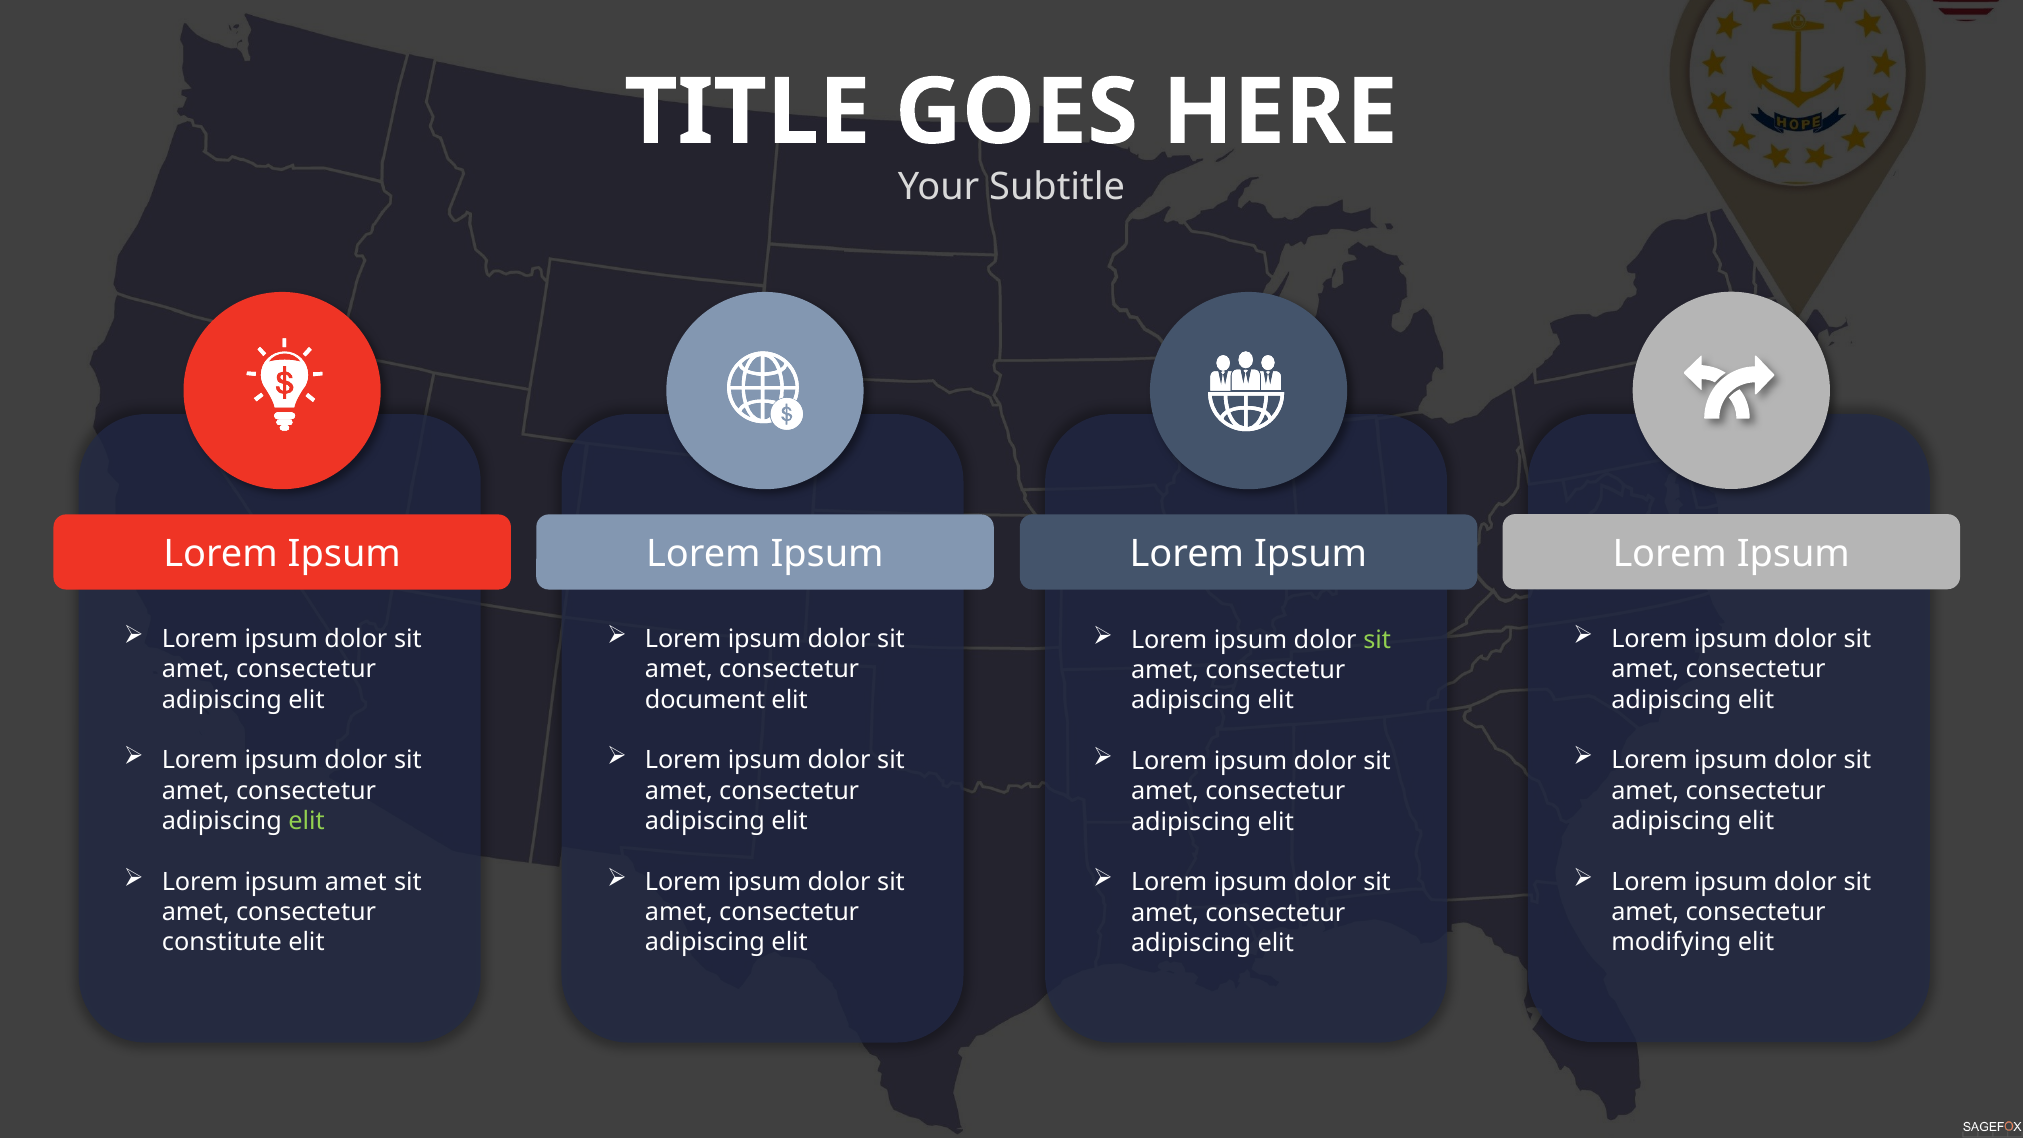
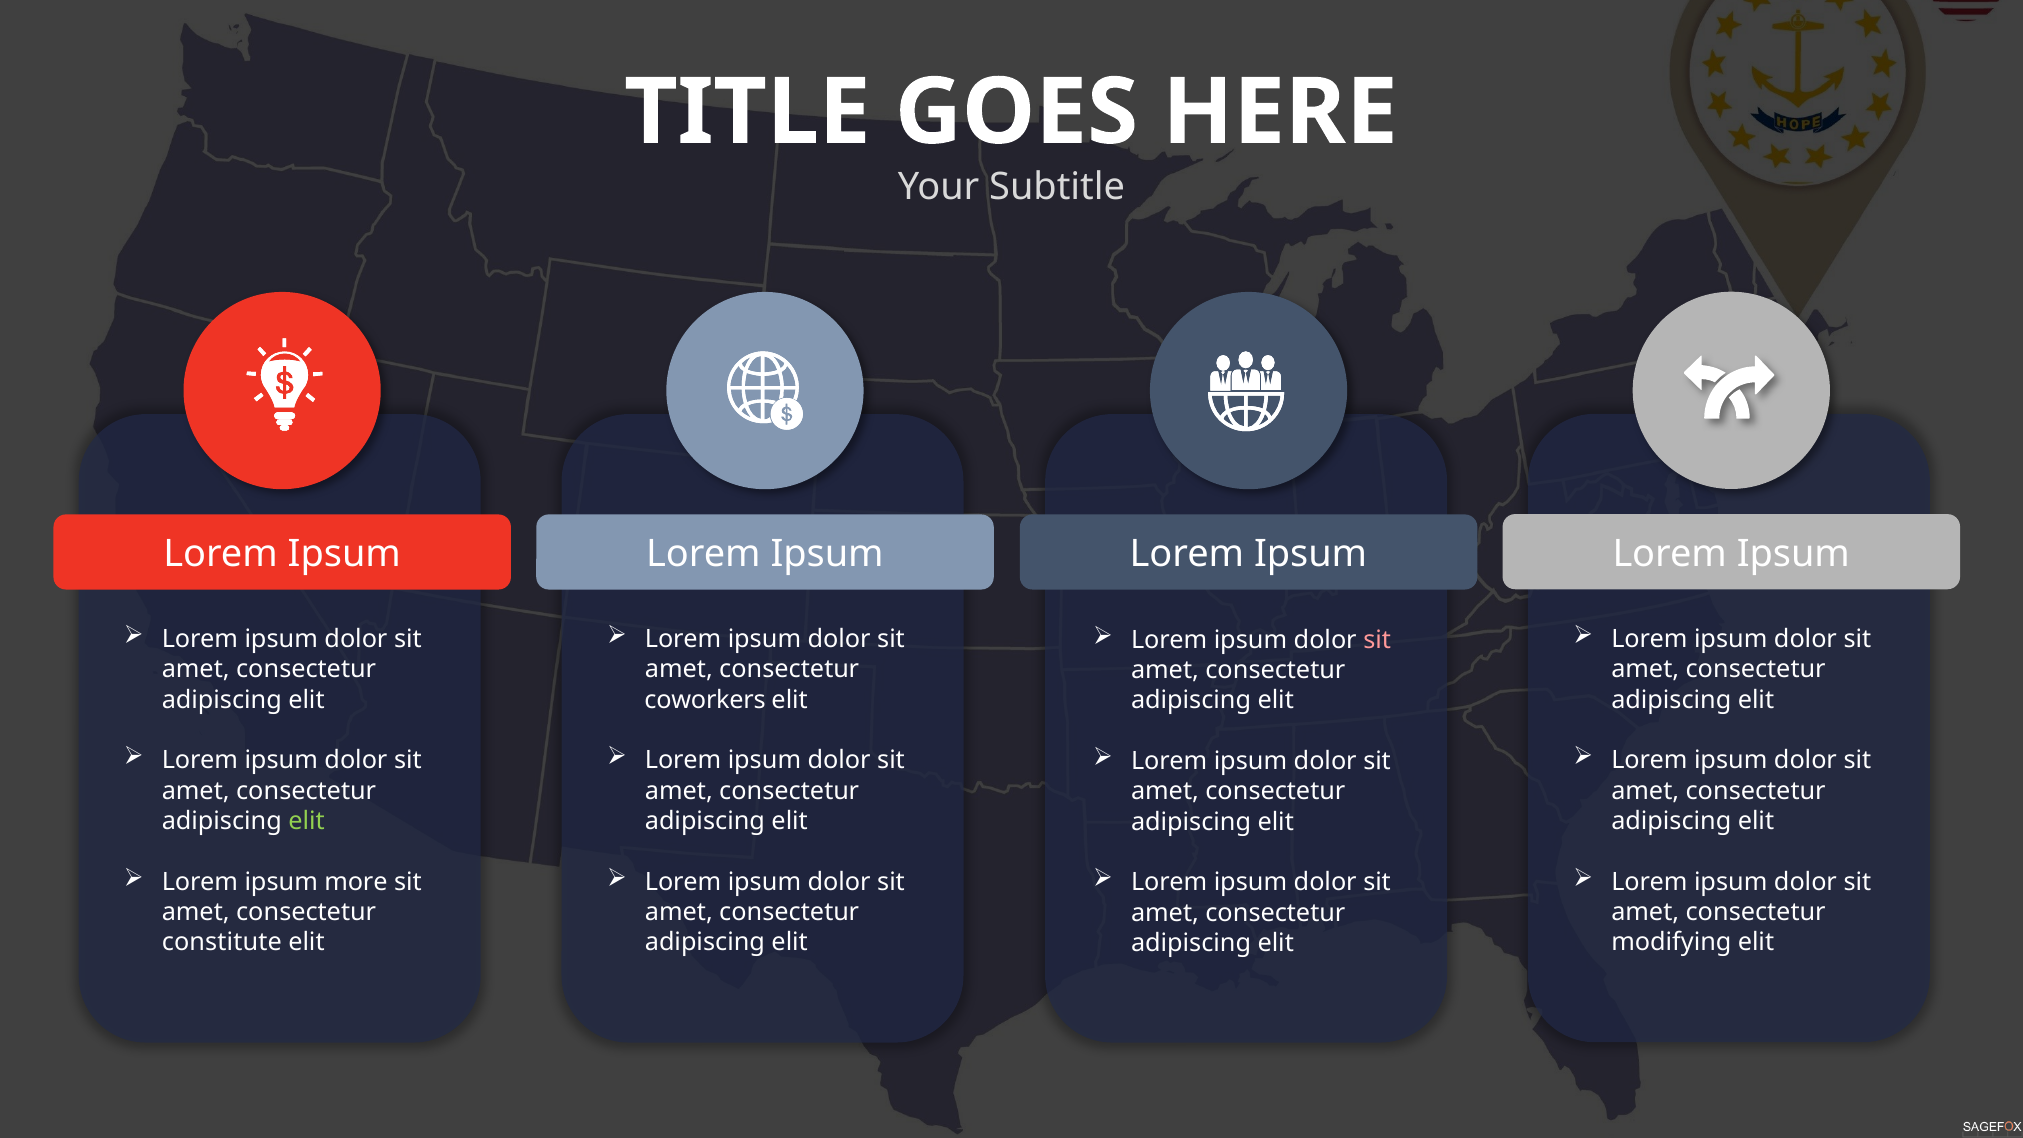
sit colour: light green -> pink (1377, 640)
document: document -> coworkers (705, 700)
ipsum amet: amet -> more (356, 882)
